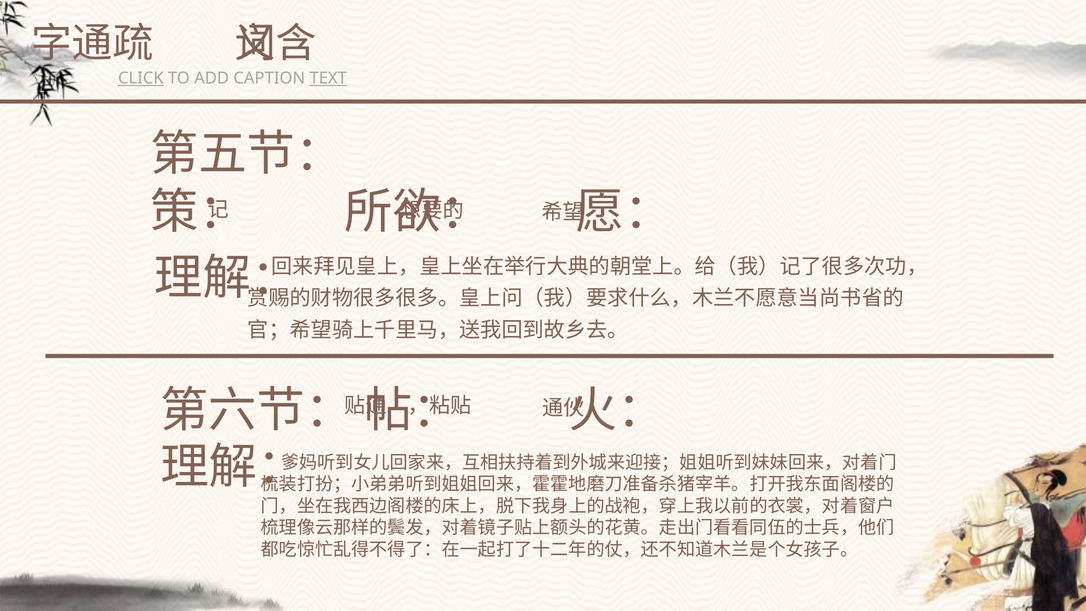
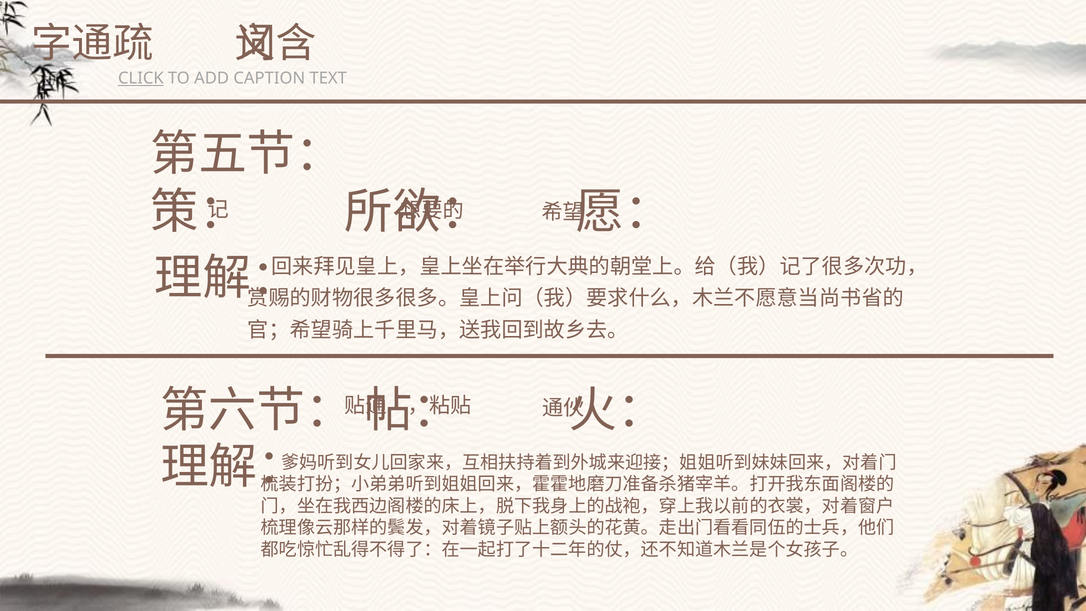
TEXT underline: present -> none (328, 78)
